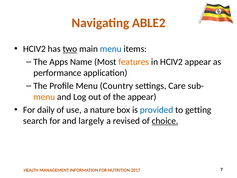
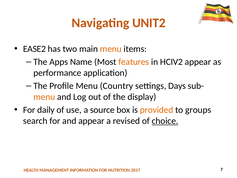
ABLE2: ABLE2 -> UNIT2 (149, 23)
HCIV2: HCIV2 -> EASE2 (34, 49)
two underline: present -> none (70, 49)
menu colour: blue -> orange (111, 49)
Care: Care -> Days (177, 86)
the appear: appear -> display (142, 97)
nature: nature -> source (102, 110)
provided colour: blue -> orange (157, 110)
getting: getting -> groups (198, 110)
and largely: largely -> appear (91, 121)
